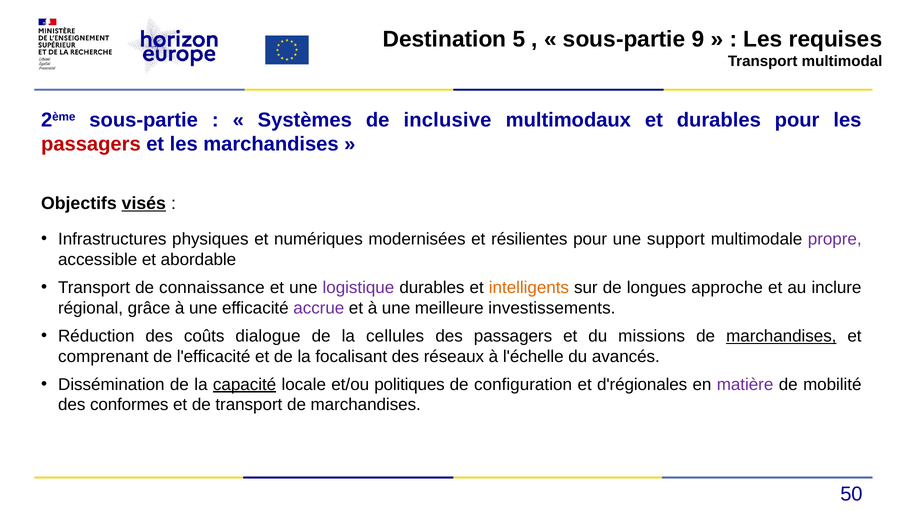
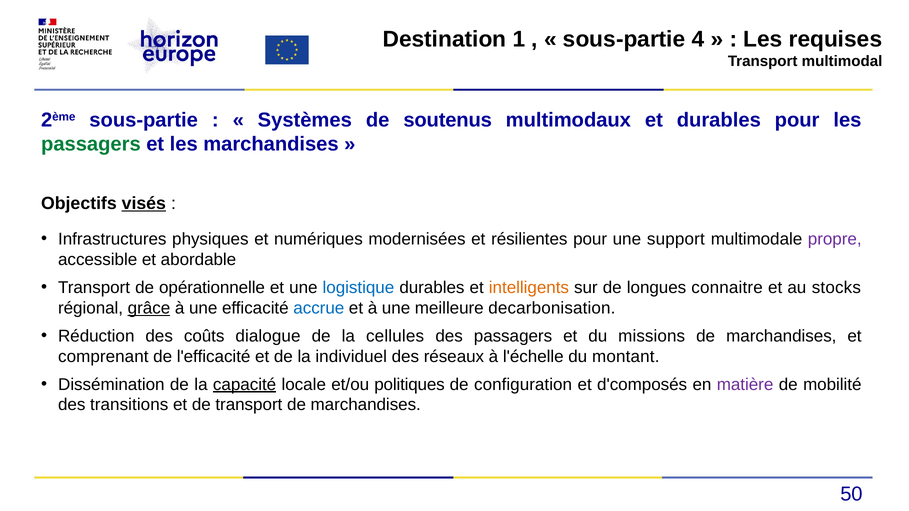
5: 5 -> 1 (519, 39)
9: 9 -> 4 (698, 39)
inclusive: inclusive -> soutenus (448, 120)
passagers colour: red -> green (91, 144)
connaissance: connaissance -> opérationnelle (212, 288)
logistique colour: purple -> blue (358, 288)
approche: approche -> connaitre (727, 288)
inclure: inclure -> stocks (836, 288)
grâce underline: none -> present (149, 308)
accrue colour: purple -> blue (319, 308)
investissements: investissements -> decarbonisation (552, 308)
marchandises underline: present -> none (781, 336)
focalisant: focalisant -> individuel (351, 357)
avancés: avancés -> montant (626, 357)
d'régionales: d'régionales -> d'composés (642, 385)
conformes: conformes -> transitions (129, 405)
